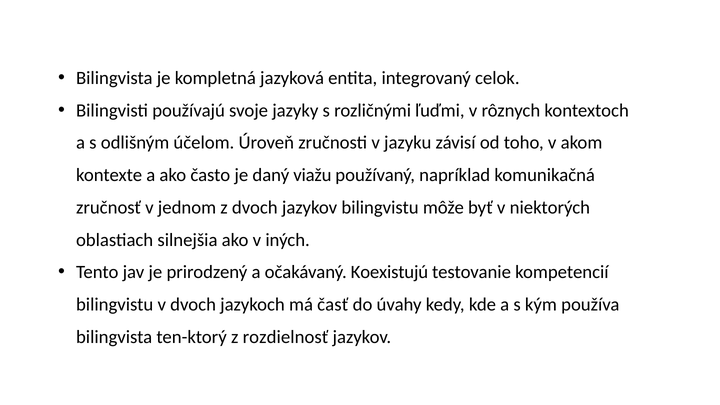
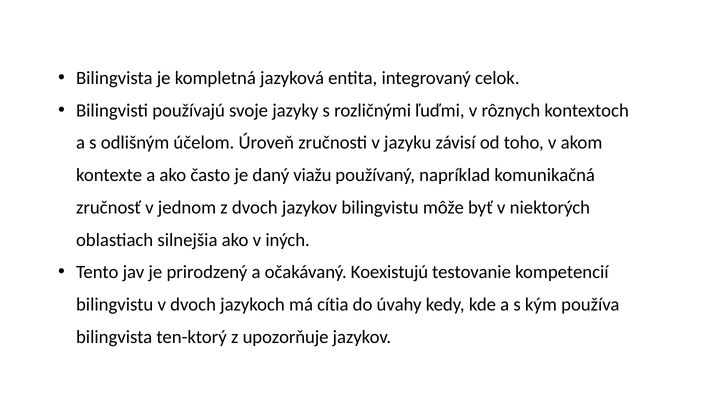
časť: časť -> cítia (333, 305)
rozdielnosť: rozdielnosť -> upozorňuje (286, 337)
